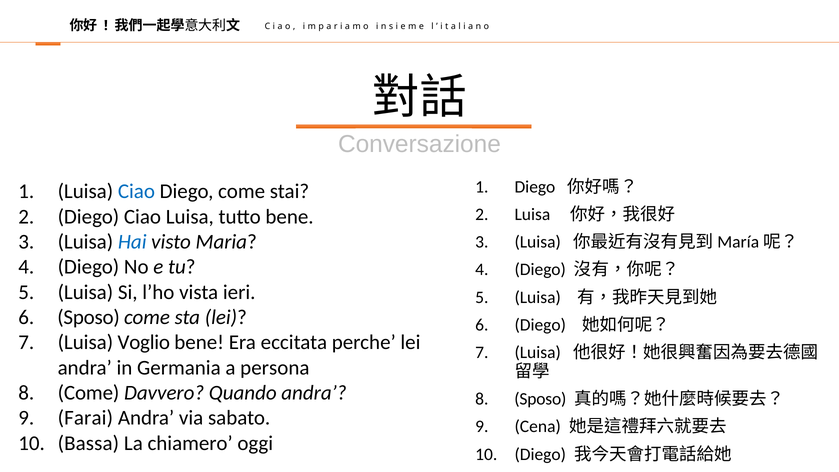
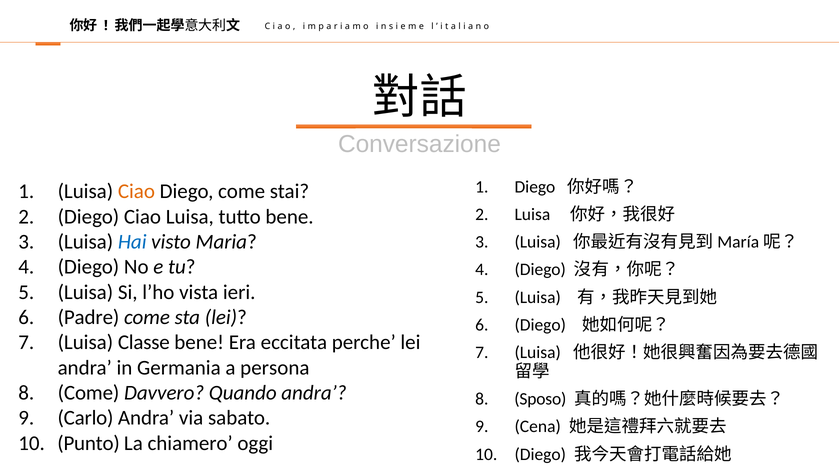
Ciao colour: blue -> orange (136, 191)
Sposo: Sposo -> Padre (88, 317)
Voglio: Voglio -> Classe (144, 342)
Farai: Farai -> Carlo (86, 418)
Bassa: Bassa -> Punto (89, 443)
